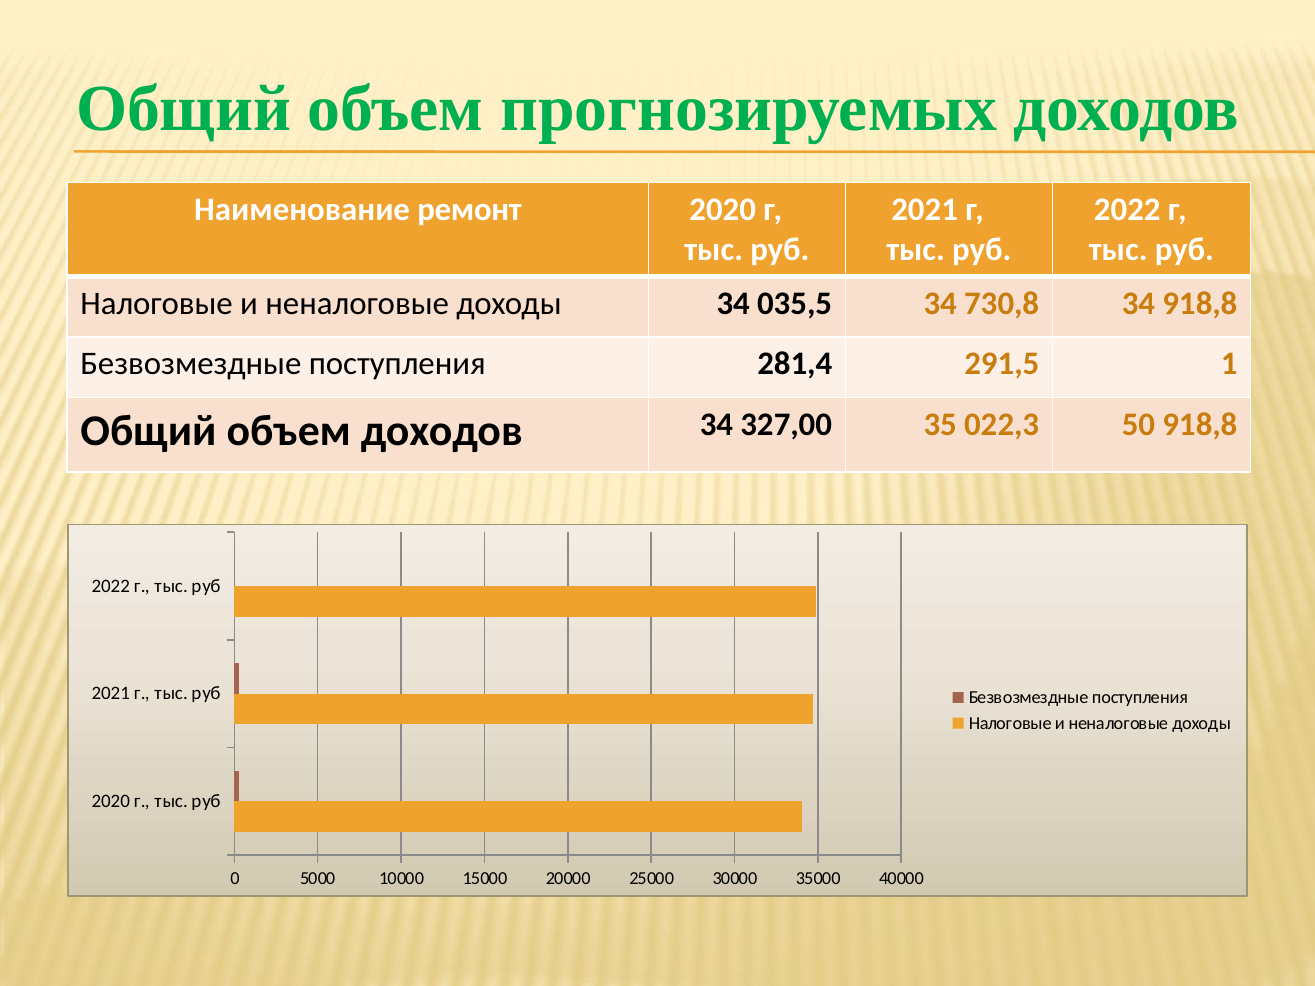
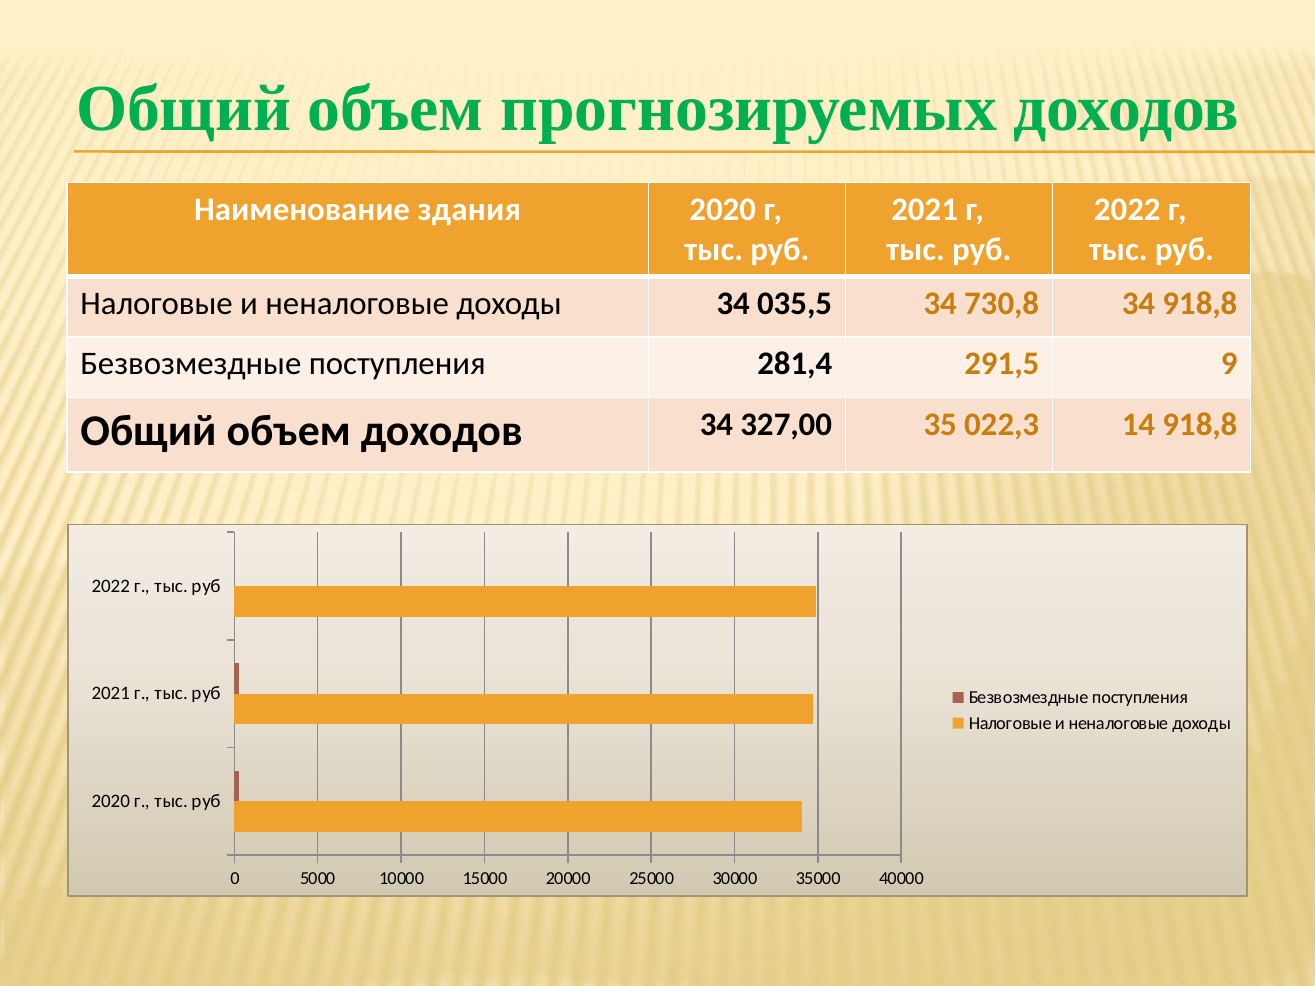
ремонт: ремонт -> здания (469, 209)
1: 1 -> 9 (1229, 364)
50: 50 -> 14 (1138, 425)
